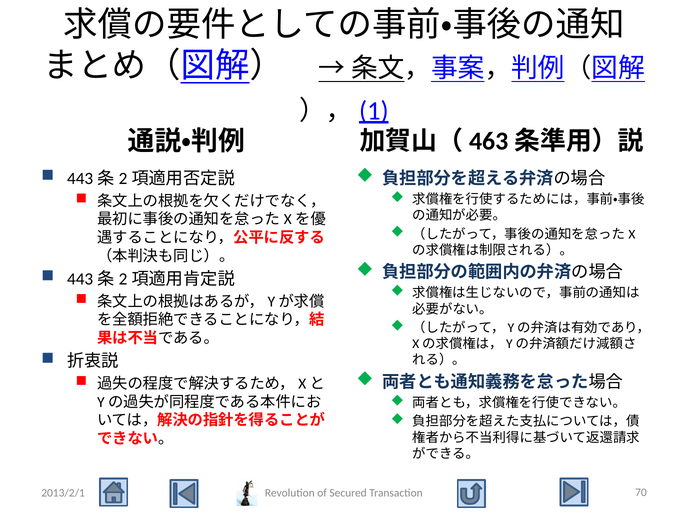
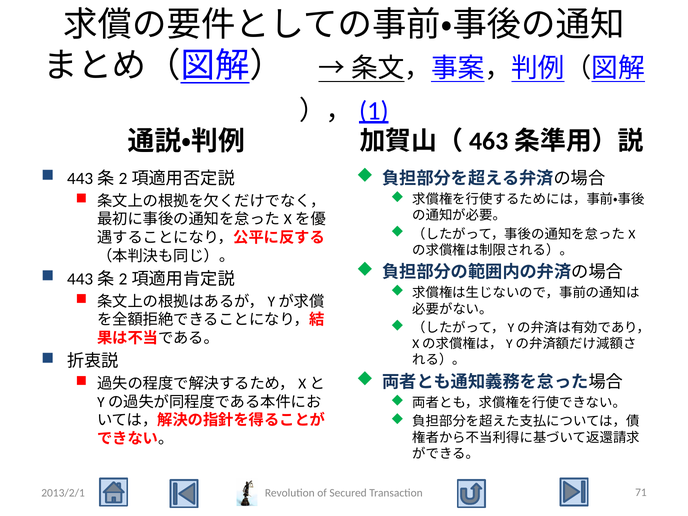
70: 70 -> 71 (641, 493)
